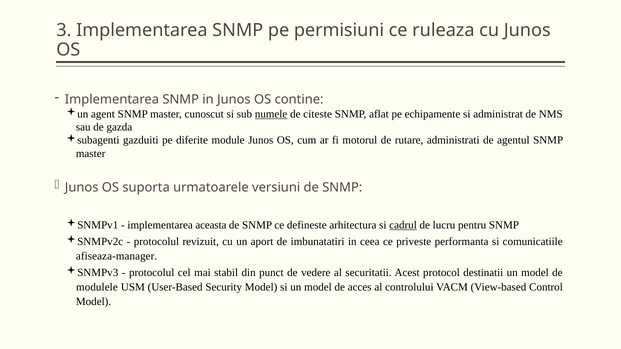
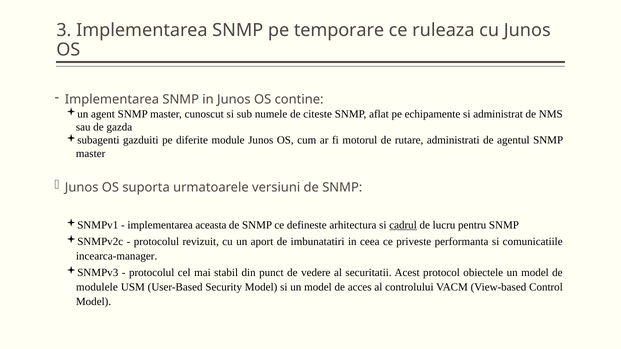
permisiuni: permisiuni -> temporare (339, 30)
numele underline: present -> none (271, 114)
afiseaza-manager: afiseaza-manager -> incearca-manager (117, 256)
destinatii: destinatii -> obiectele (483, 273)
